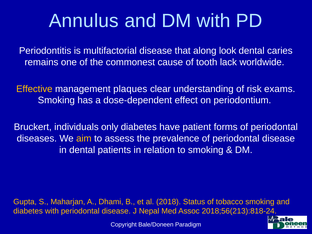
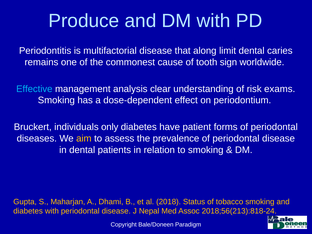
Annulus: Annulus -> Produce (84, 21)
look: look -> limit (228, 51)
lack: lack -> sign (228, 62)
Effective colour: yellow -> light blue (34, 89)
plaques: plaques -> analysis (130, 89)
